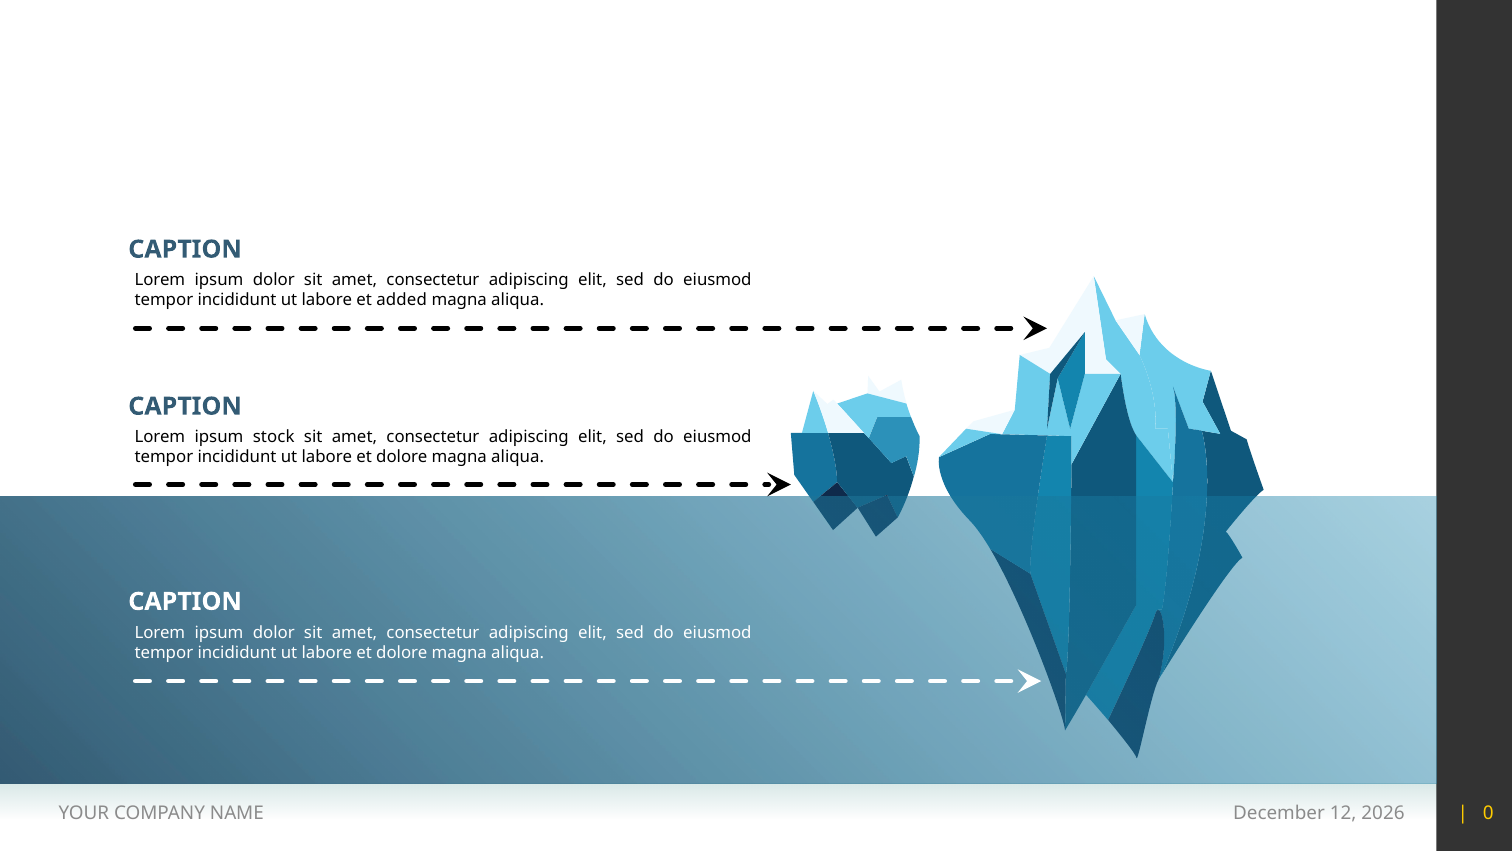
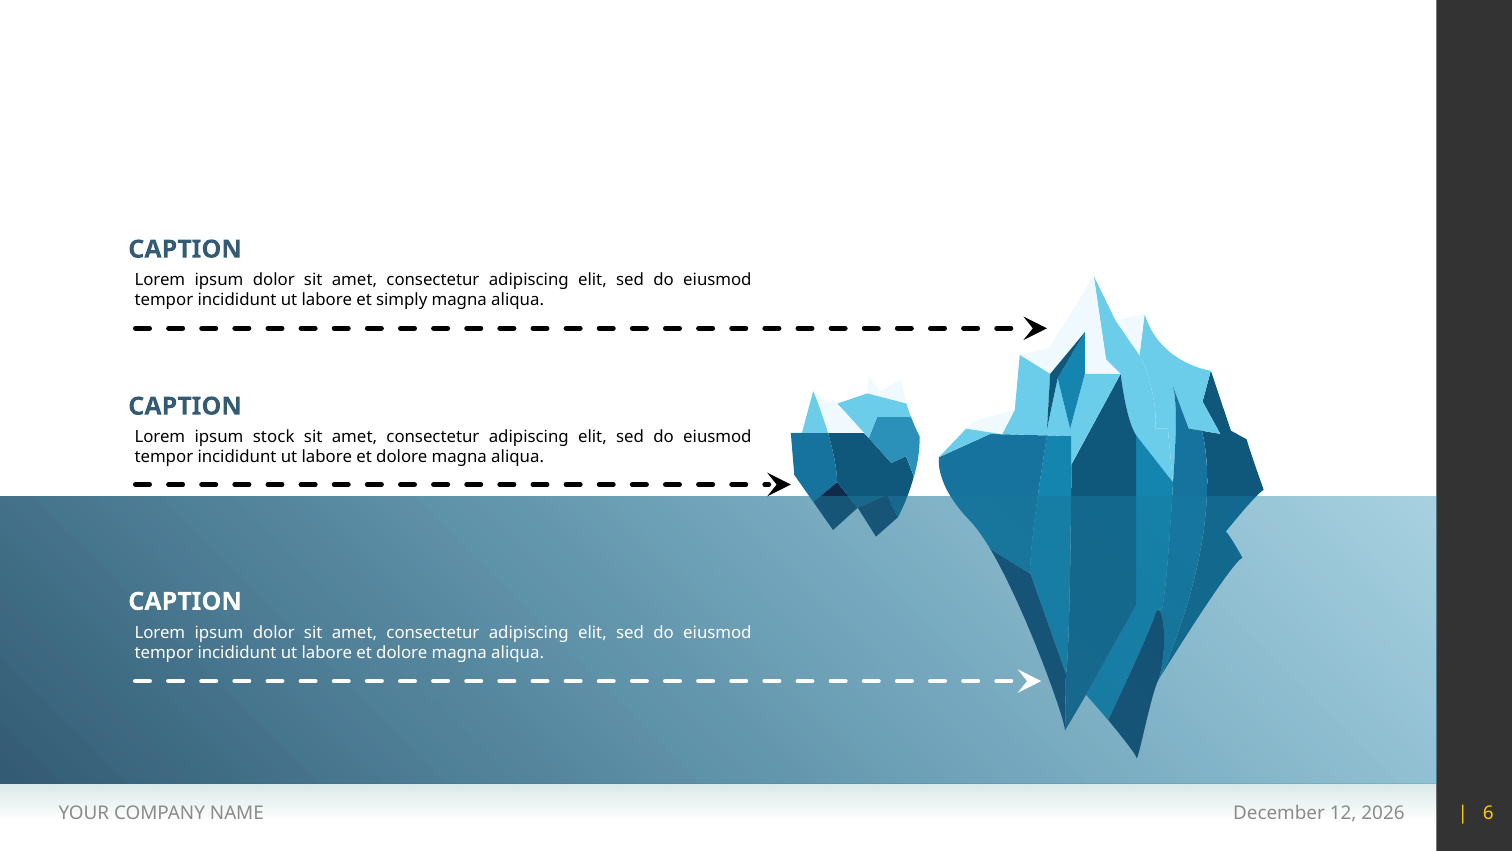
added: added -> simply (402, 300)
0: 0 -> 6 (1488, 813)
